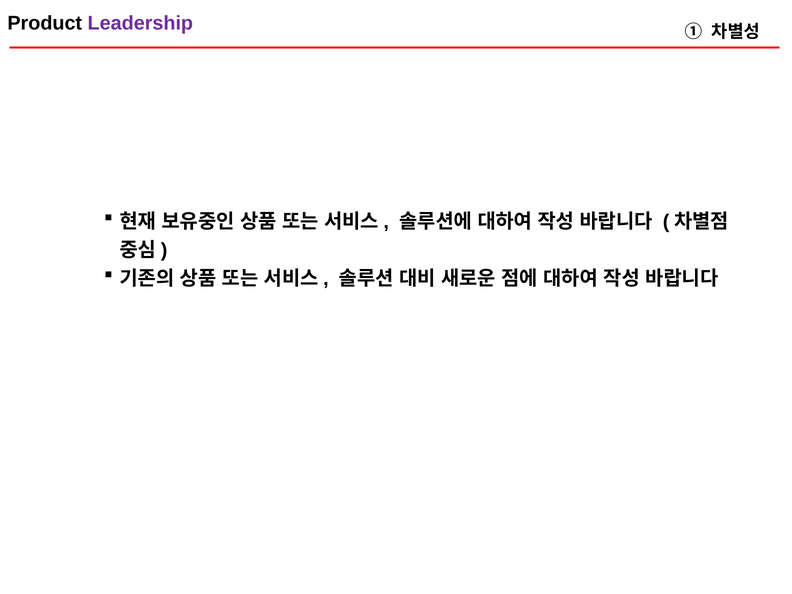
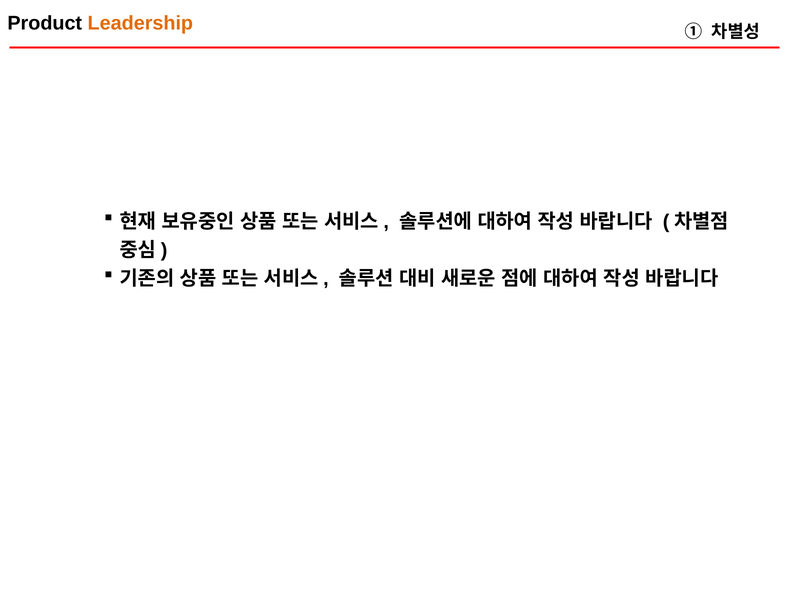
Leadership colour: purple -> orange (140, 23)
